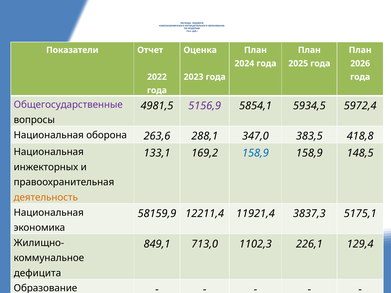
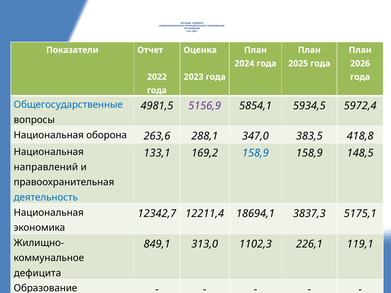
Общегосударственные colour: purple -> blue (68, 105)
инжекторных: инжекторных -> направлений (46, 167)
деятельность colour: orange -> blue (46, 198)
58159,9: 58159,9 -> 12342,7 (157, 214)
11921,4: 11921,4 -> 18694,1 (255, 214)
713,0: 713,0 -> 313,0 (205, 244)
129,4: 129,4 -> 119,1 (360, 244)
